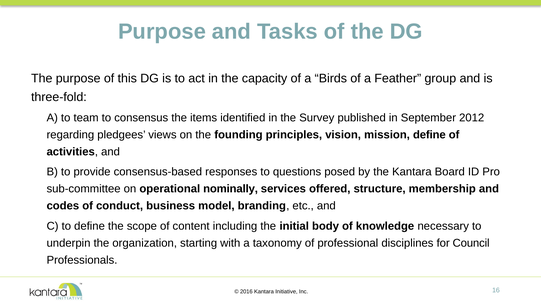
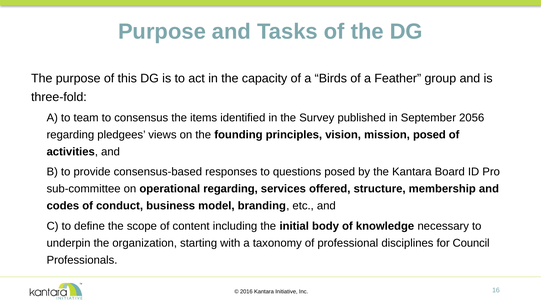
2012: 2012 -> 2056 (472, 118)
mission define: define -> posed (429, 135)
operational nominally: nominally -> regarding (231, 189)
